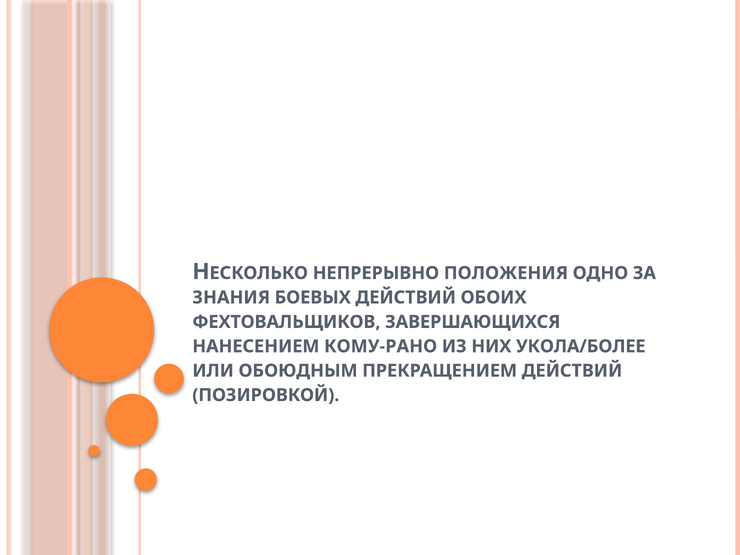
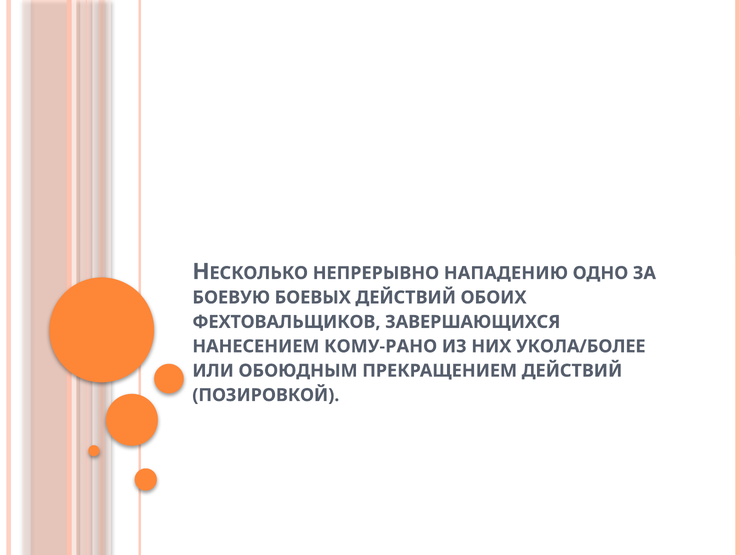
ПОЛОЖЕНИЯ: ПОЛОЖЕНИЯ -> НАПАДЕНИЮ (506, 273)
ЗНАНИЯ: ЗНАНИЯ -> БОЕВУЮ (231, 297)
